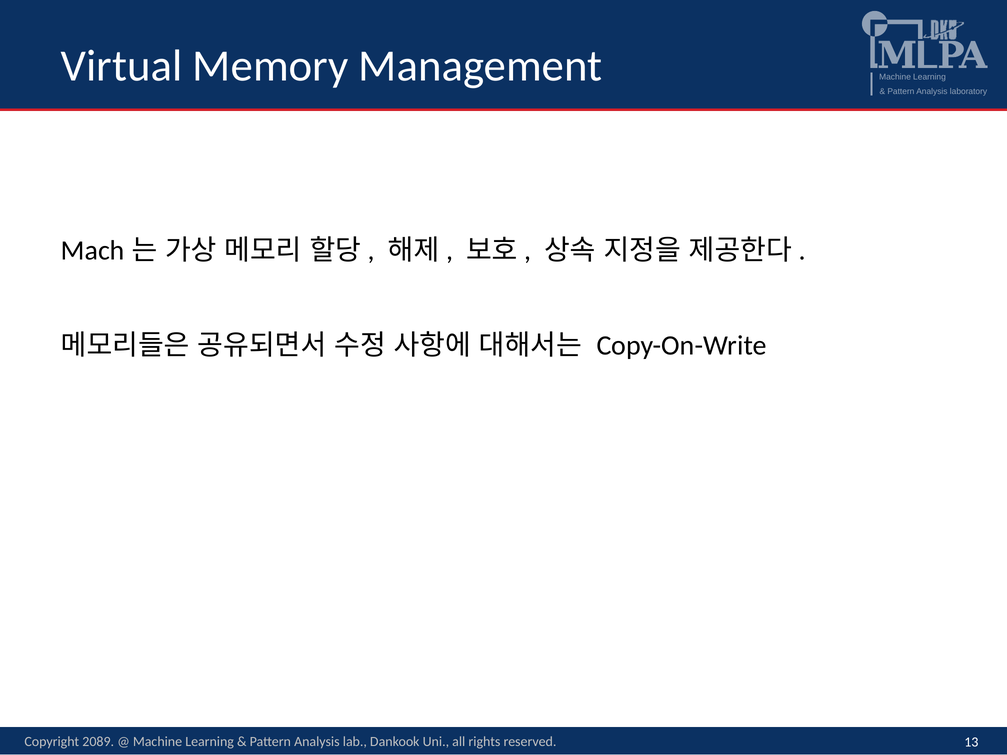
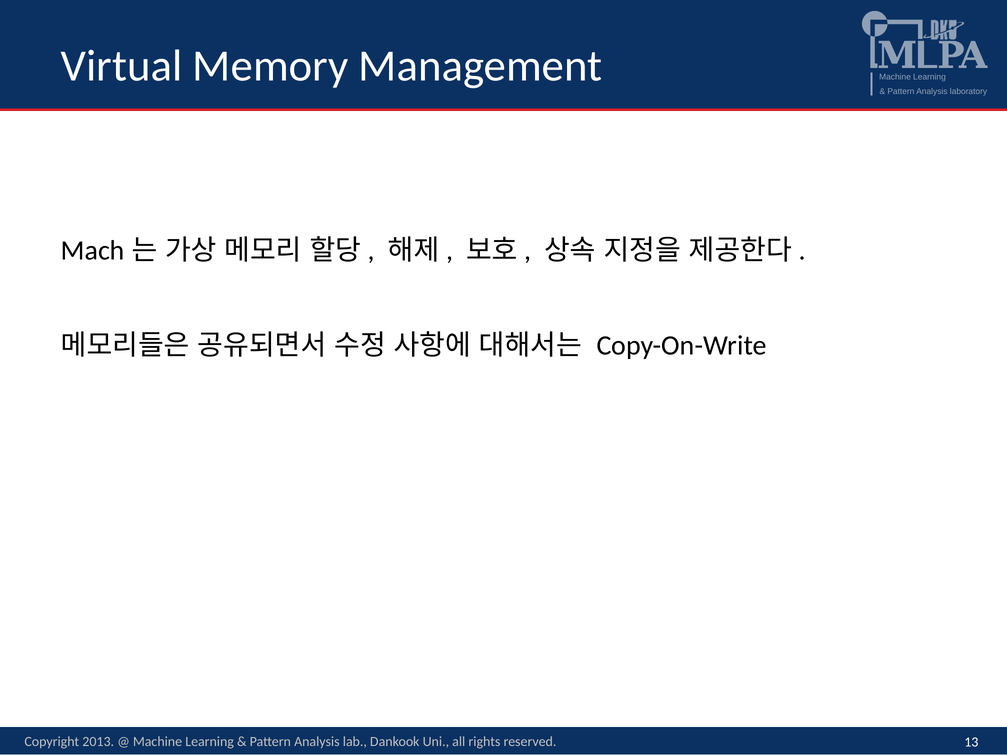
2089: 2089 -> 2013 (98, 742)
